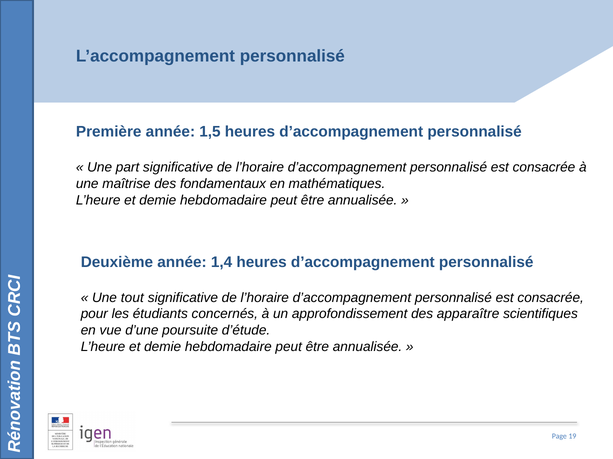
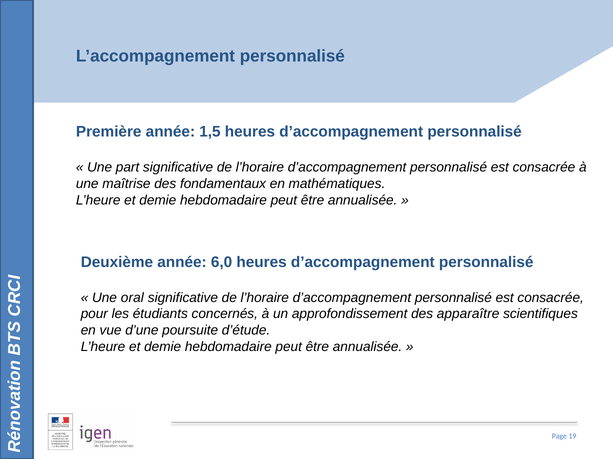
1,4: 1,4 -> 6,0 (222, 262)
tout: tout -> oral (132, 298)
